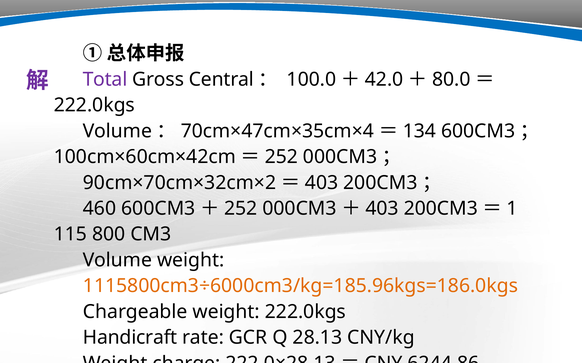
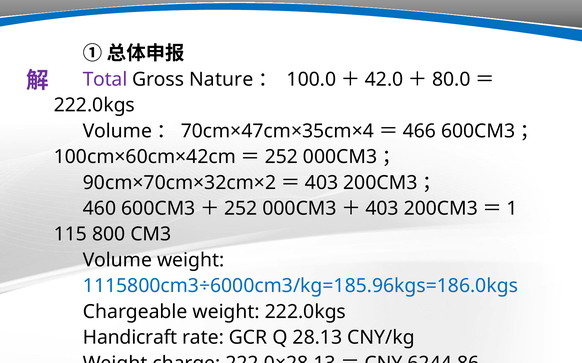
Central: Central -> Nature (221, 80)
134: 134 -> 466 (419, 131)
1115800cm3÷6000cm3/kg=185.96kgs=186.0kgs colour: orange -> blue (300, 286)
